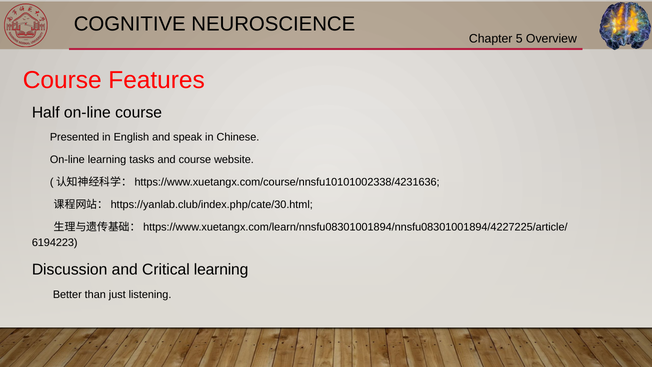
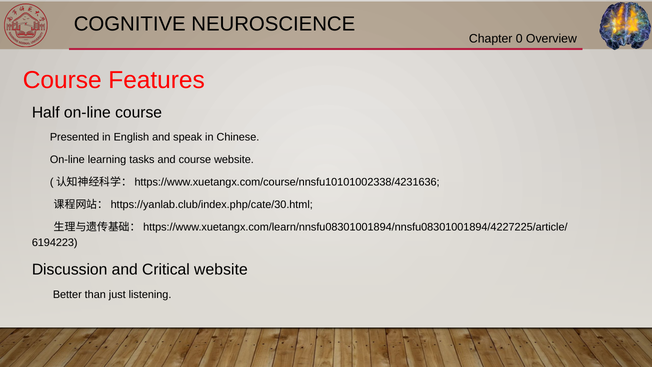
5: 5 -> 0 (519, 39)
Critical learning: learning -> website (221, 269)
